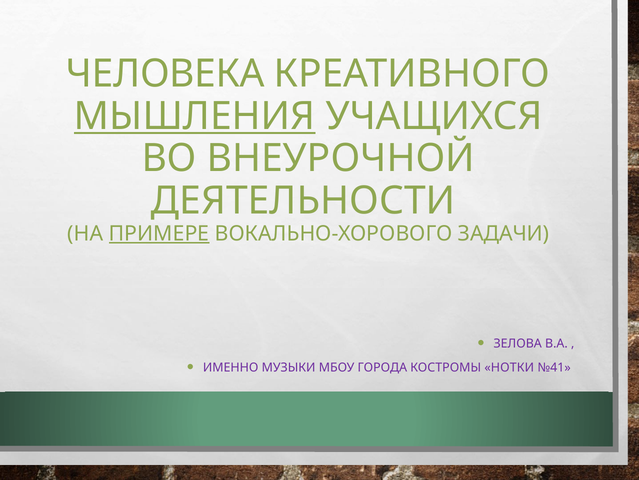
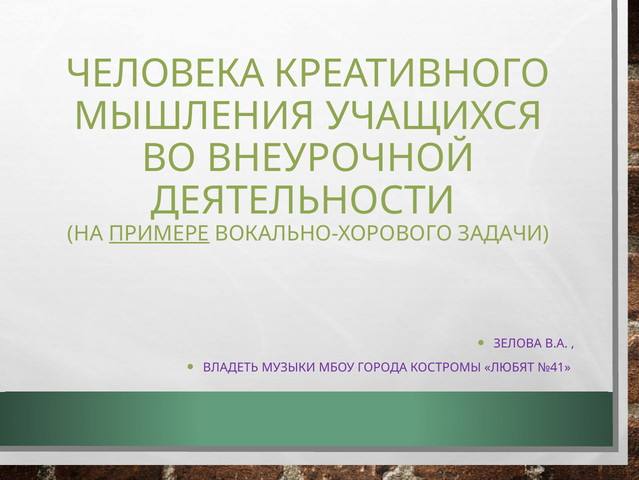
МЫШЛЕНИЯ underline: present -> none (195, 116)
ИМЕННО: ИМЕННО -> ВЛАДЕТЬ (231, 367)
НОТКИ: НОТКИ -> ЛЮБЯТ (509, 367)
